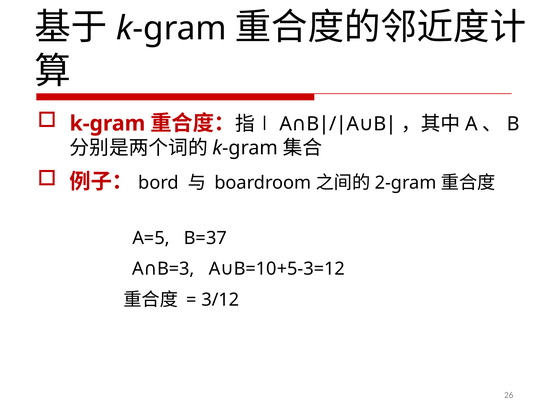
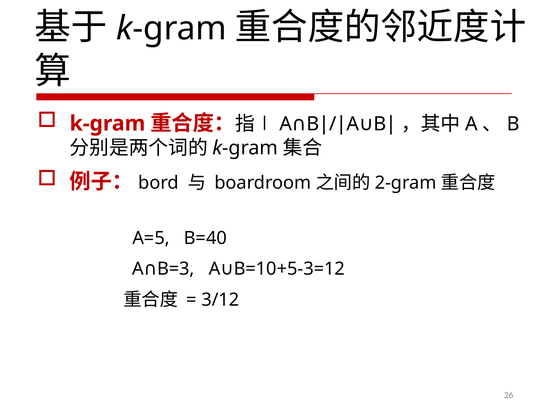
B=37: B=37 -> B=40 (205, 238)
